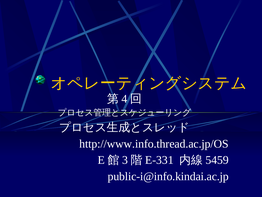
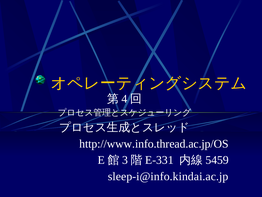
public-i@info.kindai.ac.jp: public-i@info.kindai.ac.jp -> sleep-i@info.kindai.ac.jp (168, 176)
